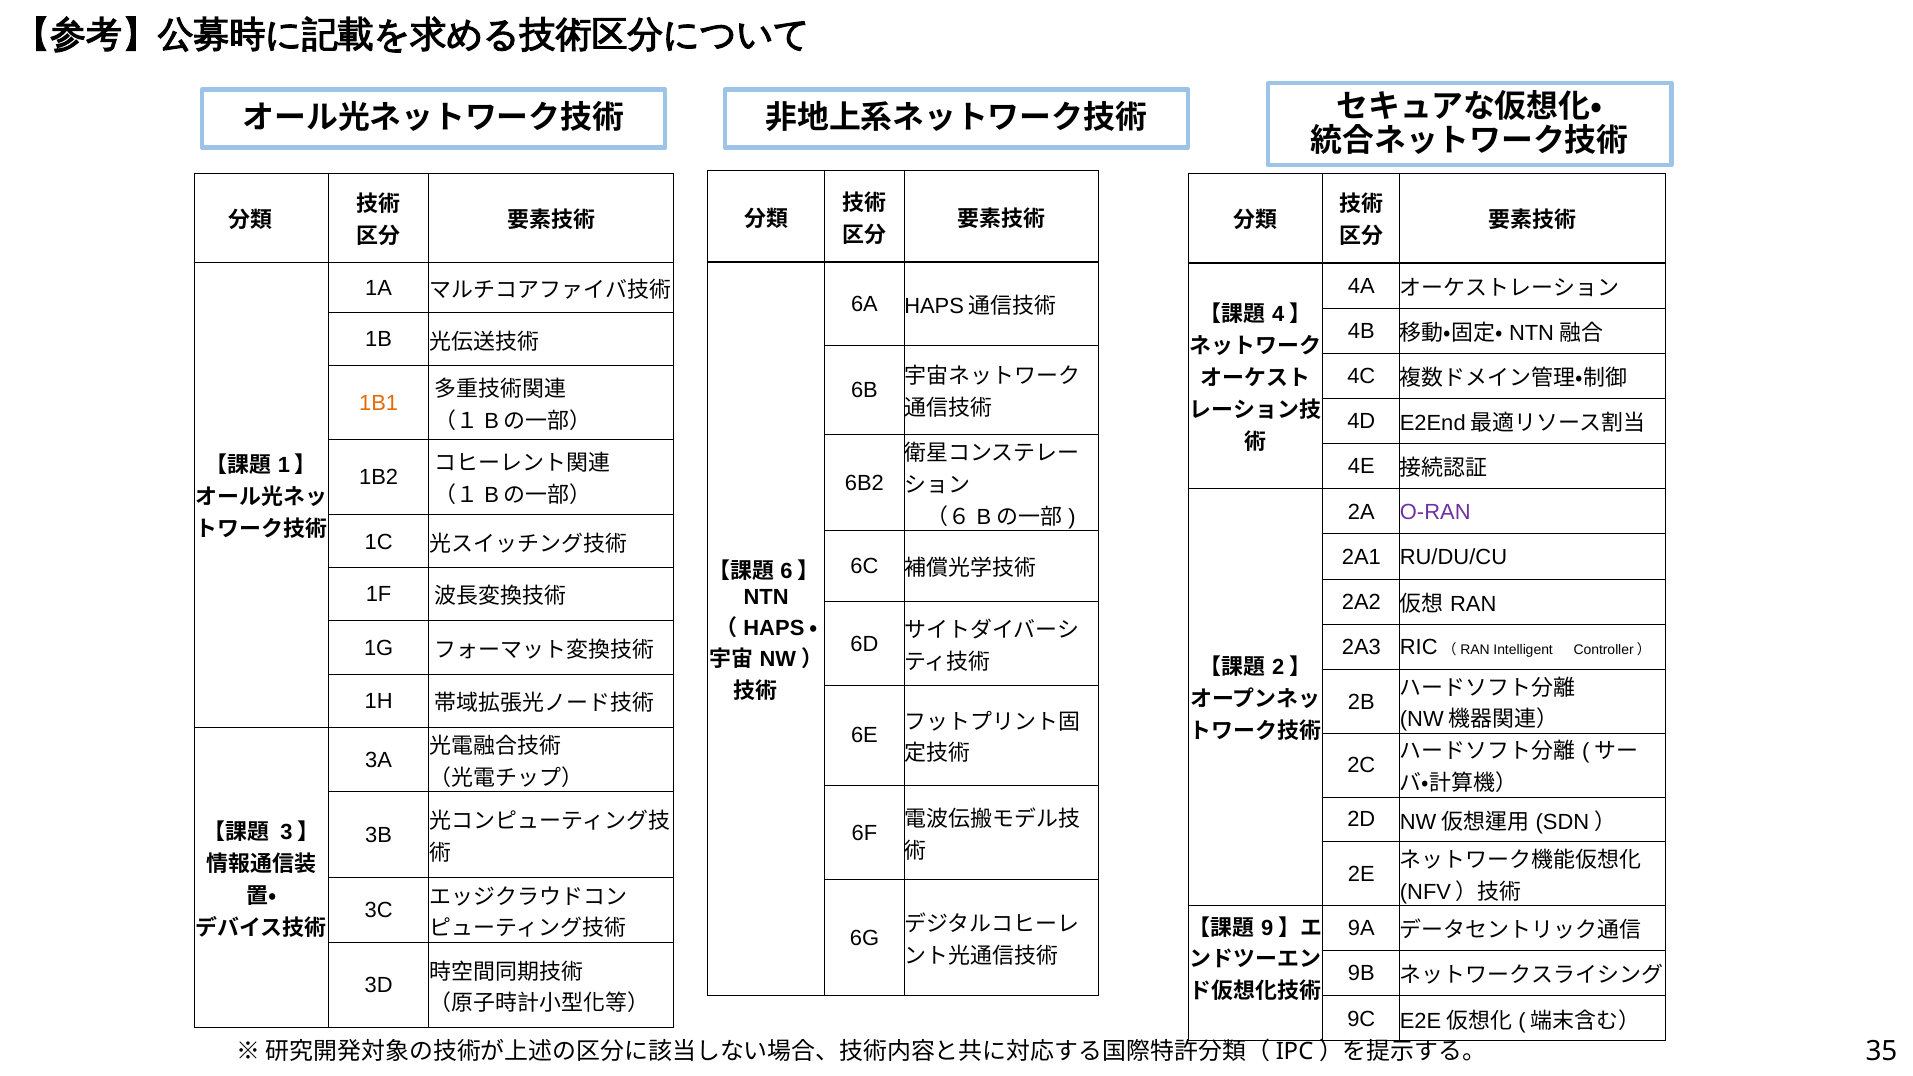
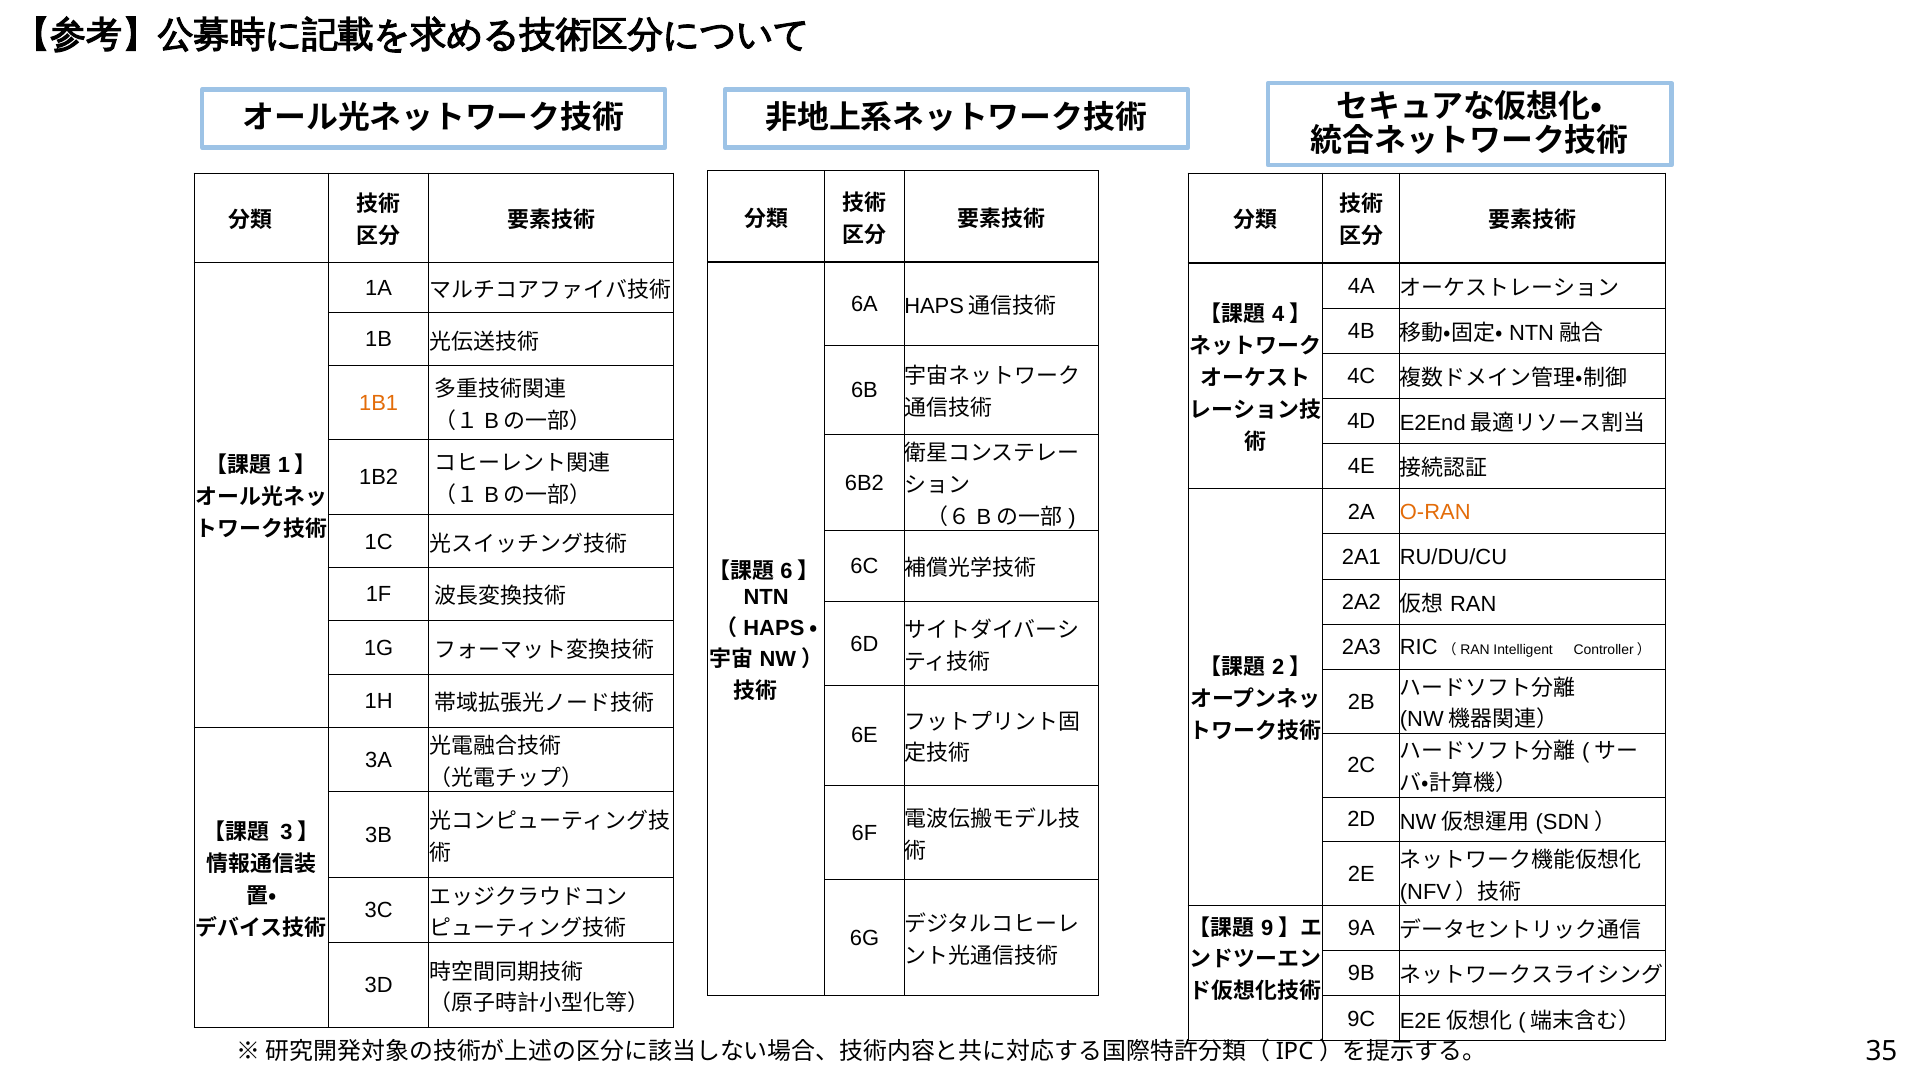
O-RAN colour: purple -> orange (1435, 512)
